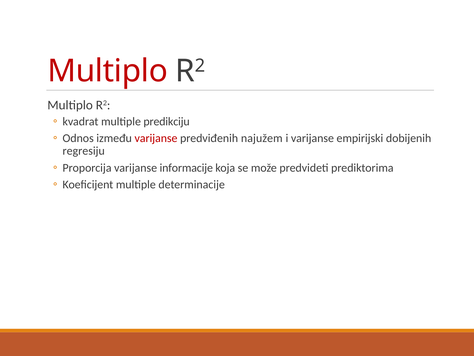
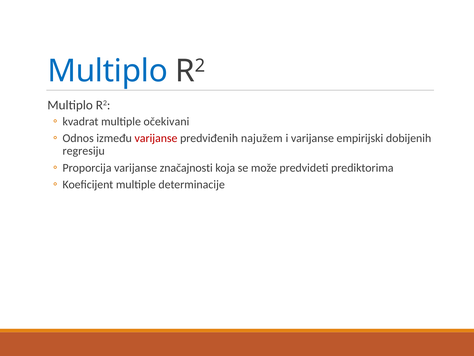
Multiplo colour: red -> blue (108, 71)
predikciju: predikciju -> očekivani (166, 121)
informacije: informacije -> značajnosti (186, 168)
